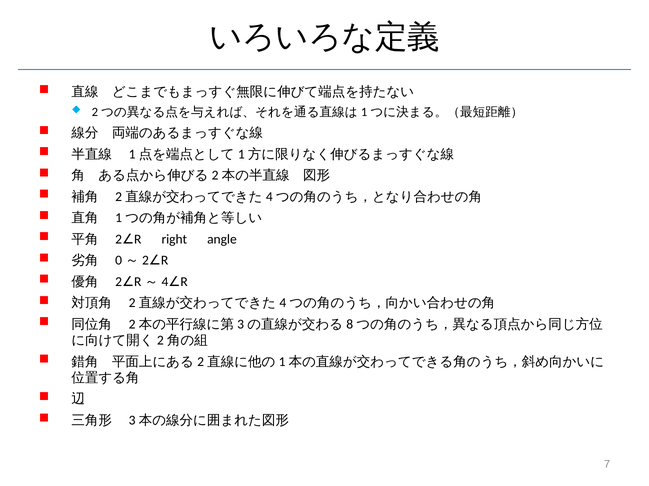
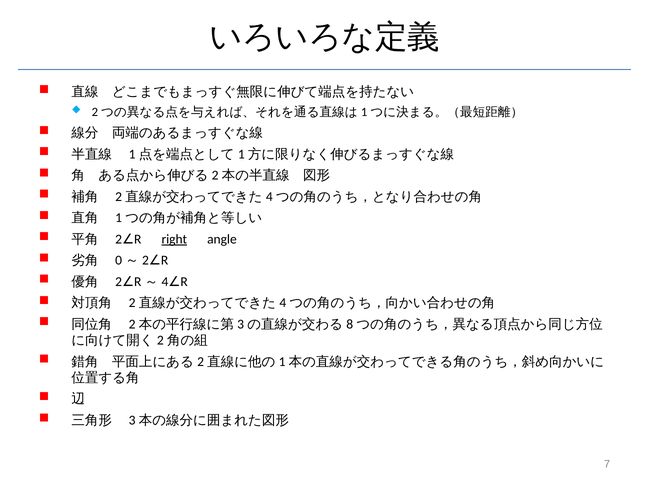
right underline: none -> present (174, 239)
